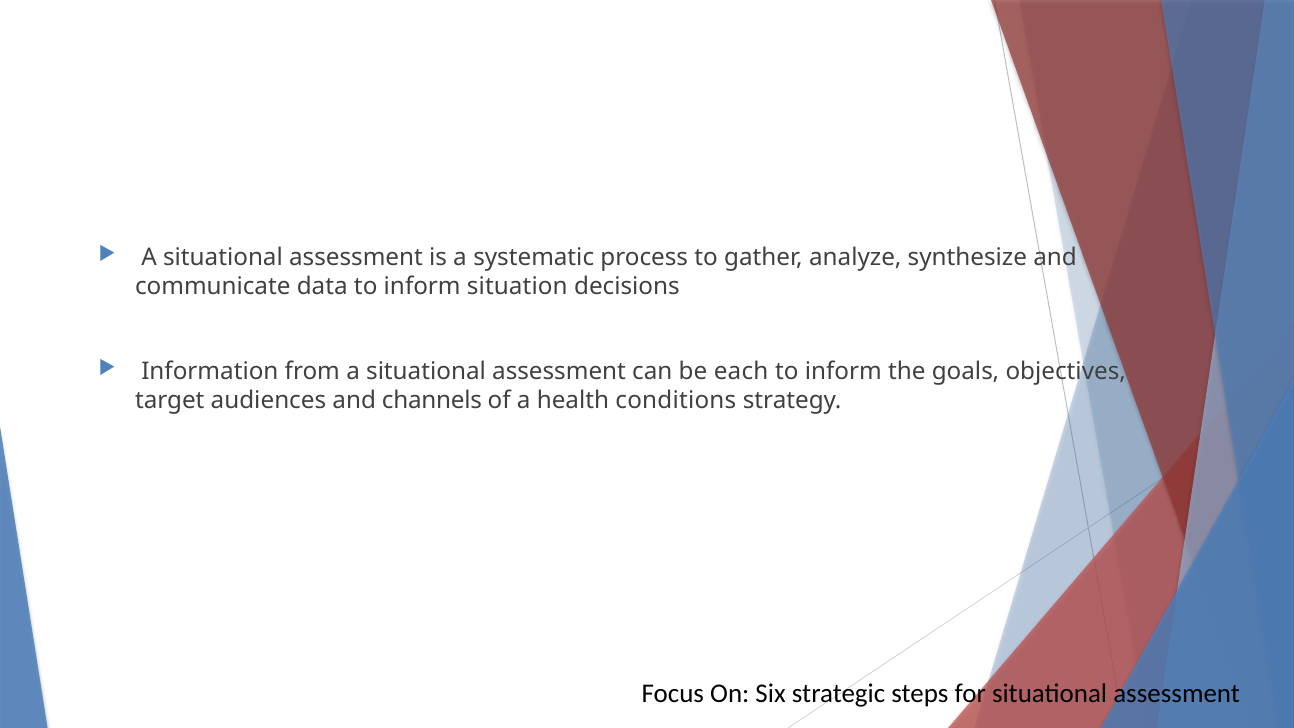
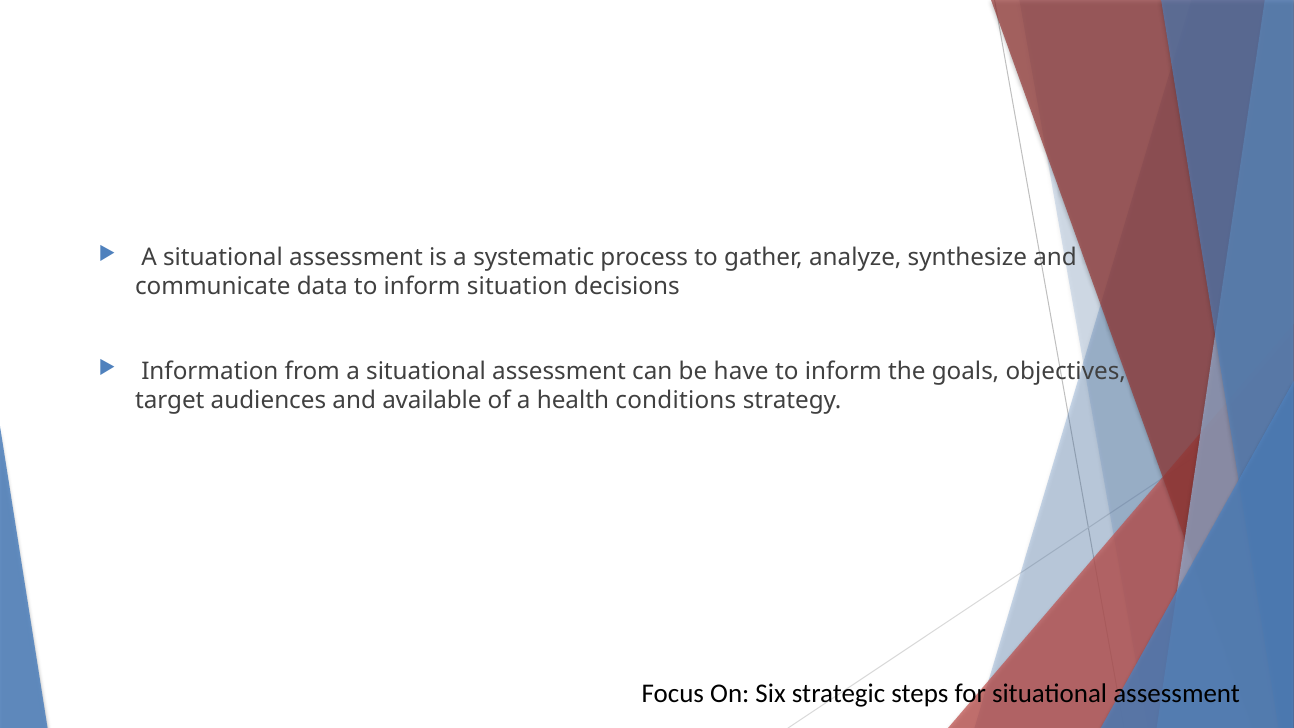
each: each -> have (741, 372)
channels: channels -> available (432, 401)
